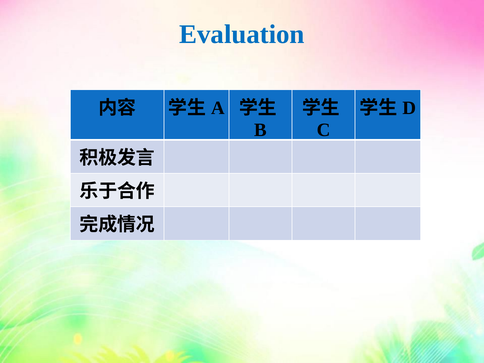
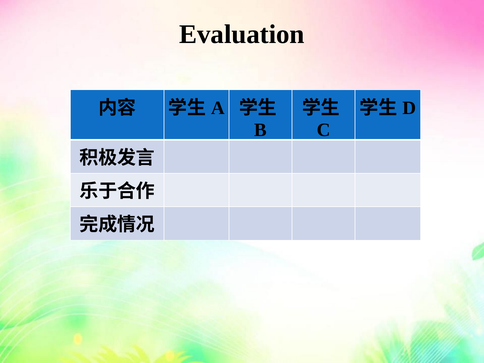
Evaluation colour: blue -> black (242, 34)
